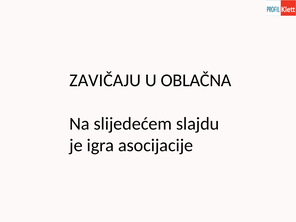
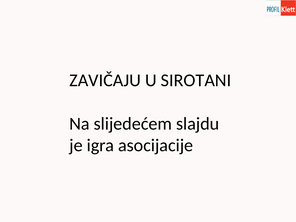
OBLAČNA: OBLAČNA -> SIROTANI (196, 80)
